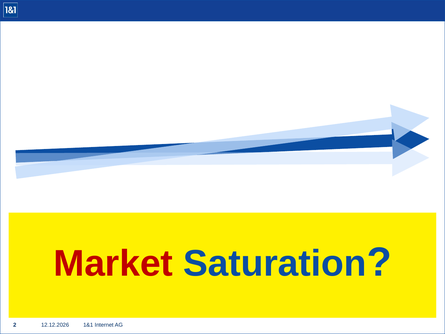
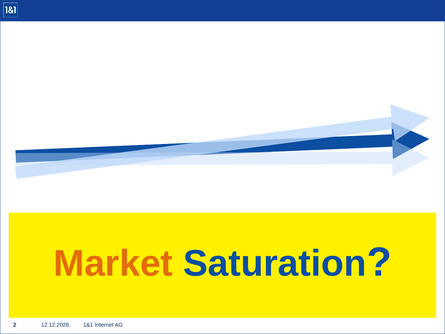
Market colour: red -> orange (113, 263)
